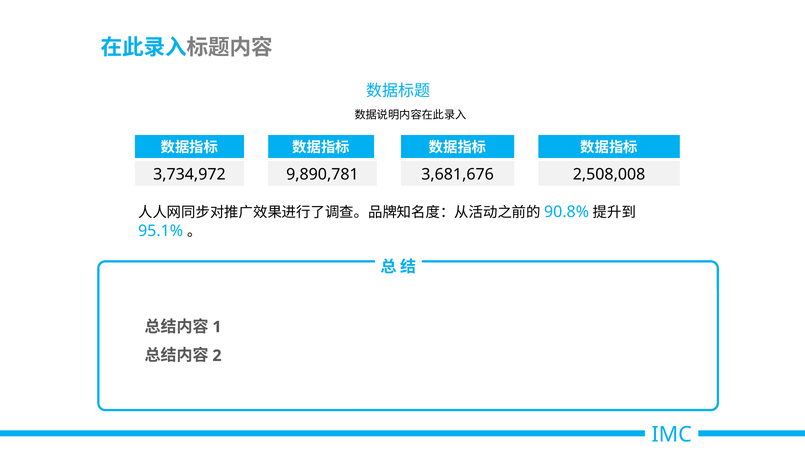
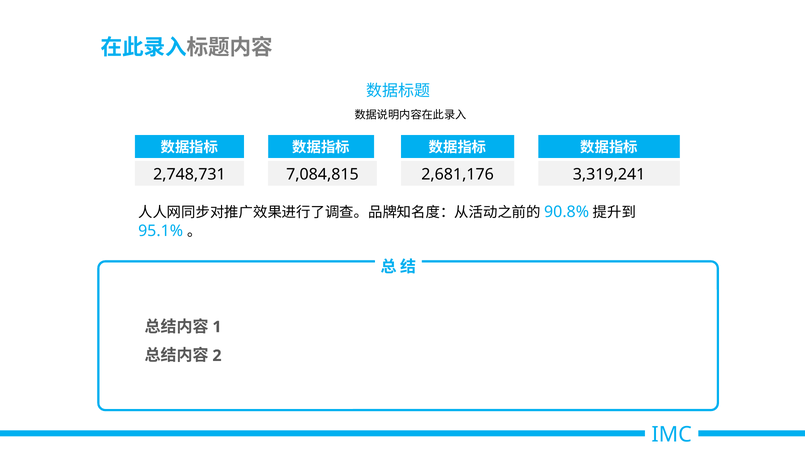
3,734,972: 3,734,972 -> 2,748,731 (189, 174)
9,890,781: 9,890,781 -> 7,084,815 (322, 174)
3,681,676: 3,681,676 -> 2,681,176 (458, 174)
2,508,008: 2,508,008 -> 3,319,241 (609, 174)
